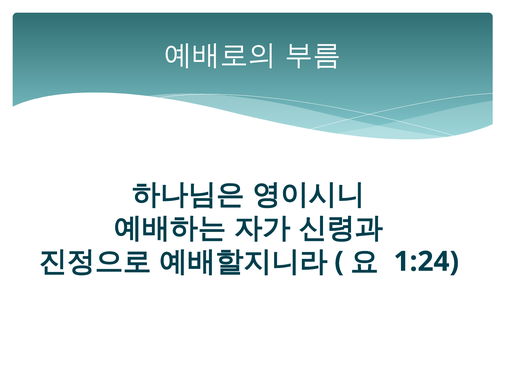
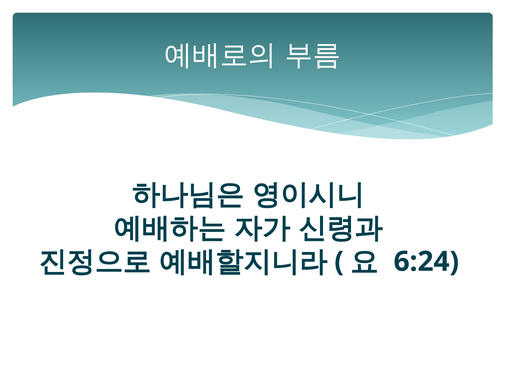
1:24: 1:24 -> 6:24 (426, 262)
